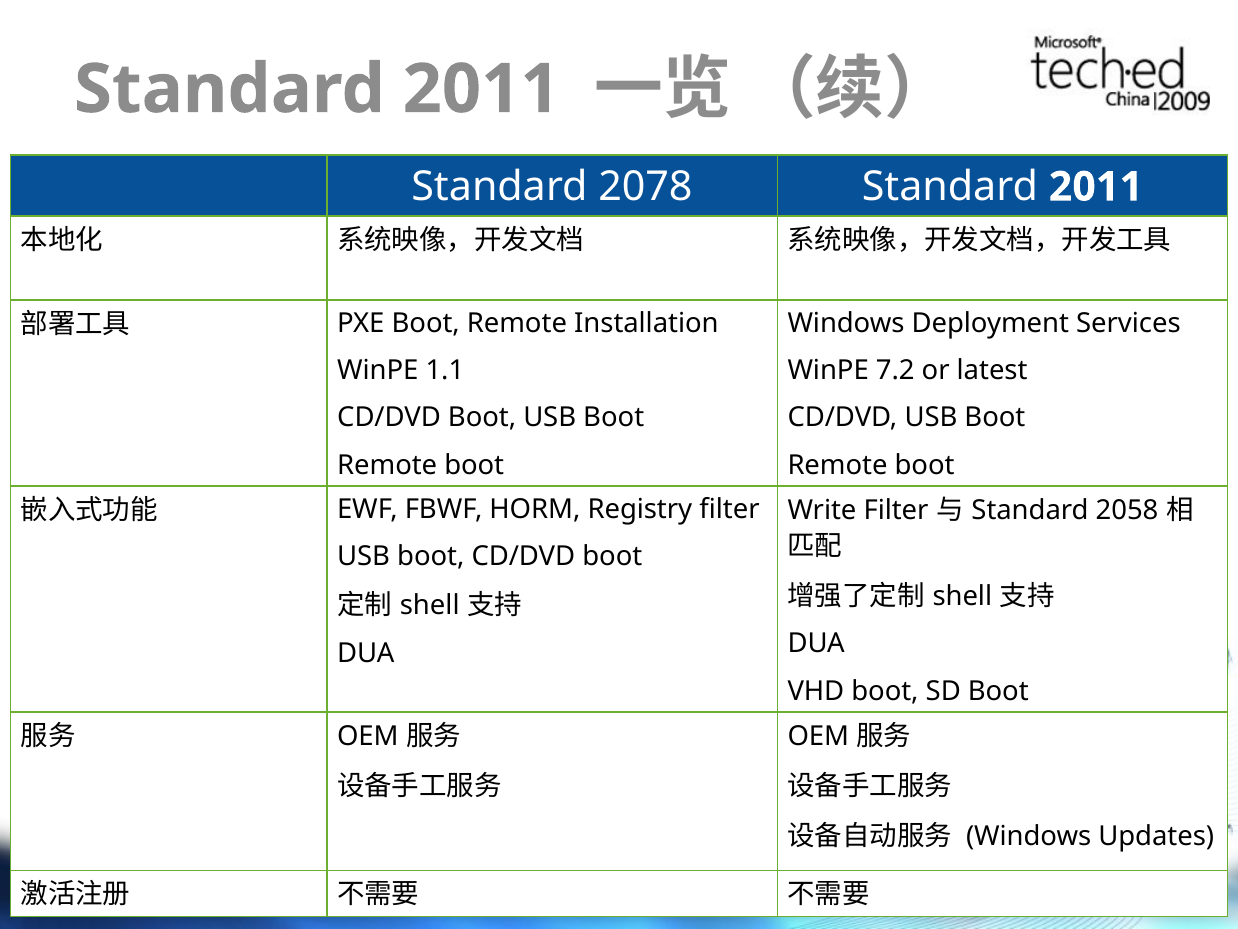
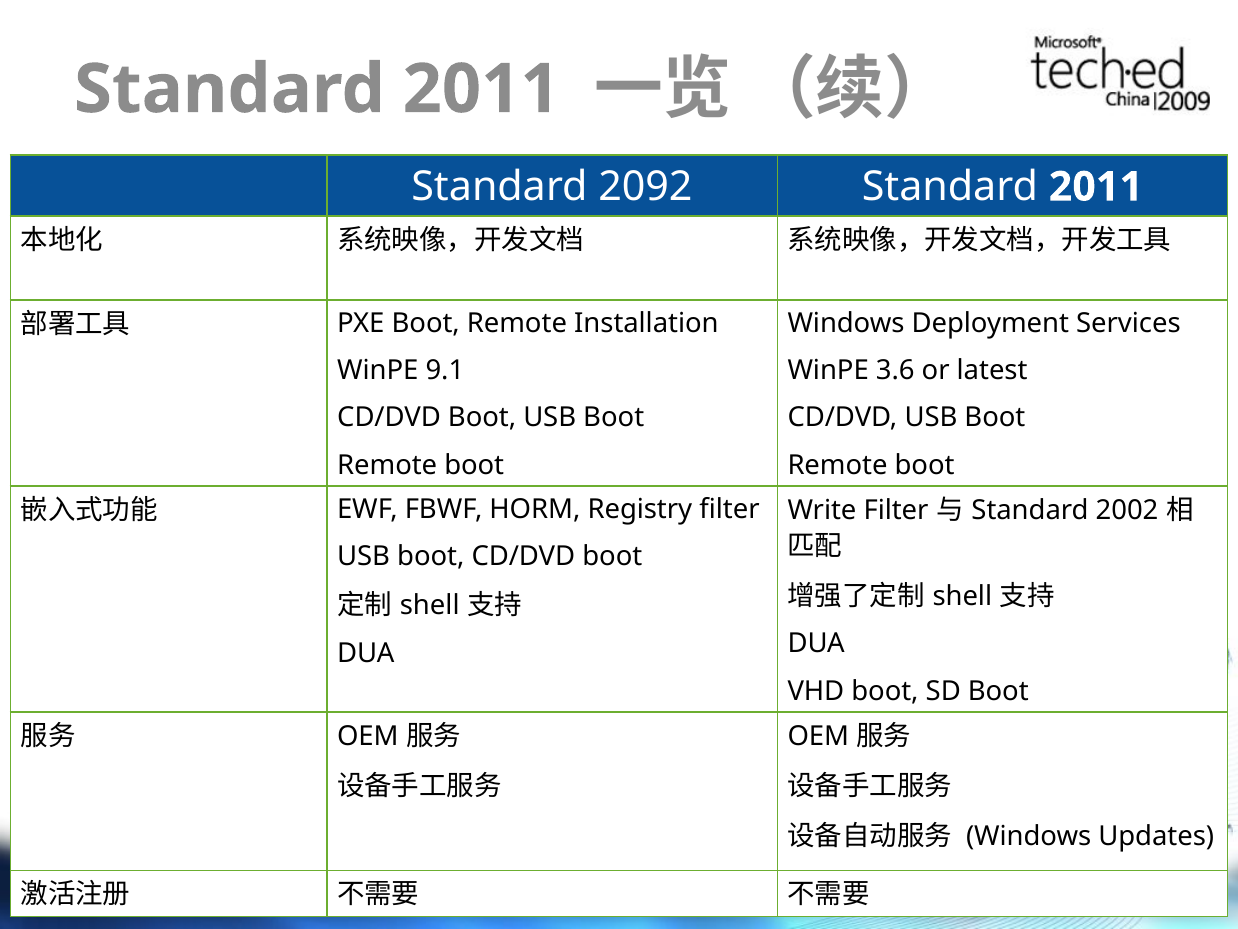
2078: 2078 -> 2092 (645, 187)
1.1: 1.1 -> 9.1 (445, 370)
7.2: 7.2 -> 3.6 (895, 370)
2058: 2058 -> 2002 (1127, 510)
